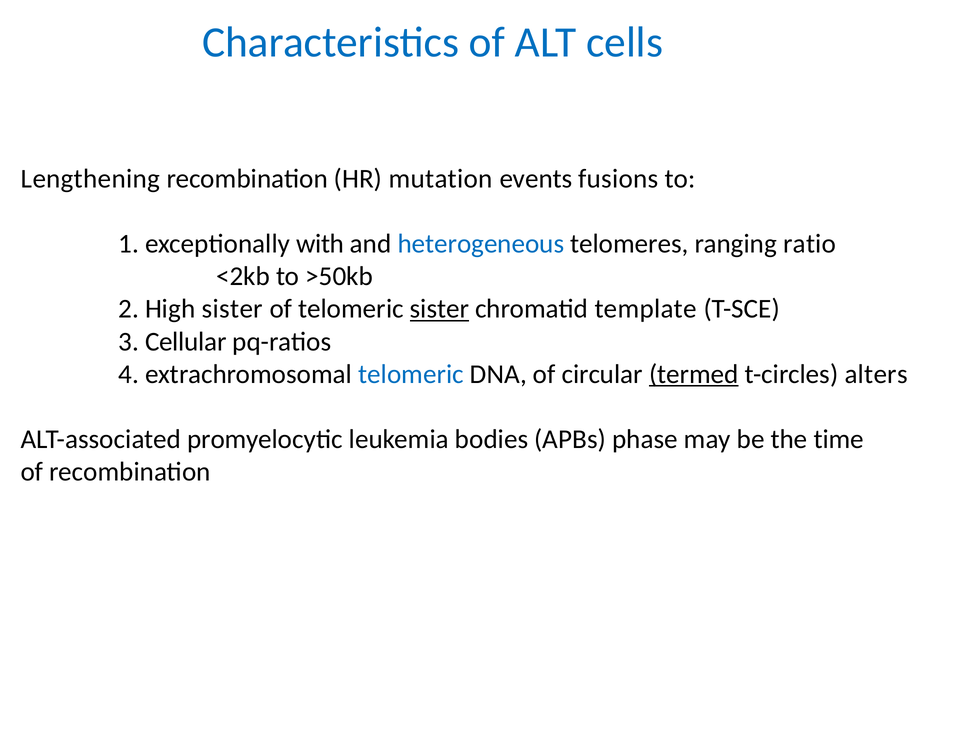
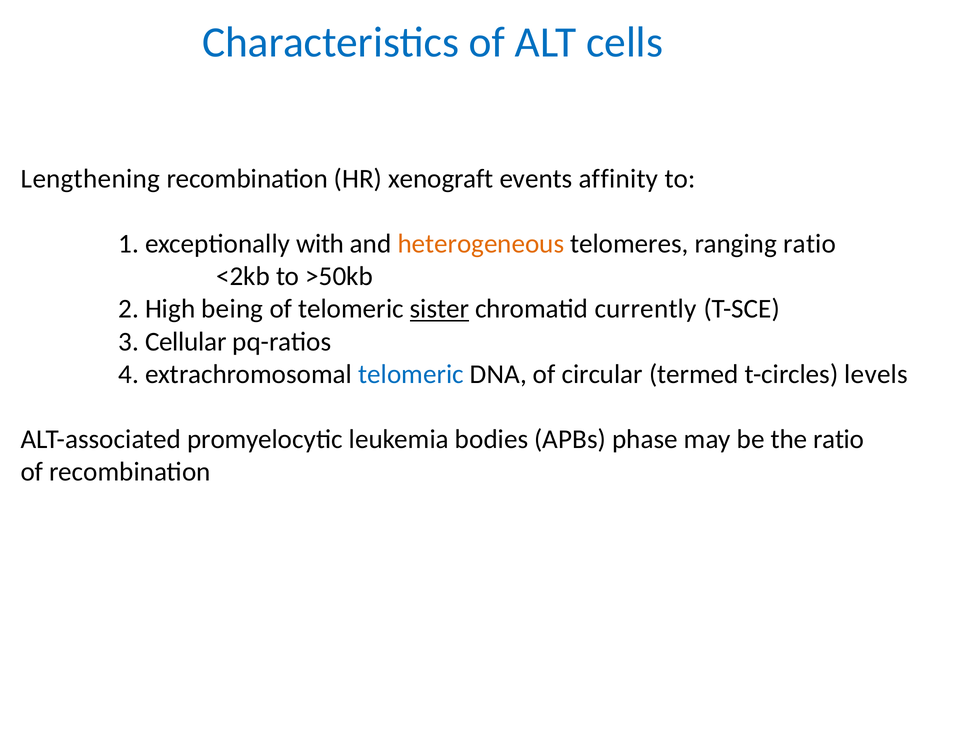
mutation: mutation -> xenograft (441, 179)
fusions: fusions -> affinity (618, 179)
heterogeneous colour: blue -> orange (481, 244)
High sister: sister -> being (232, 309)
template: template -> currently (646, 309)
termed underline: present -> none (694, 374)
alters: alters -> levels (876, 374)
the time: time -> ratio (839, 439)
